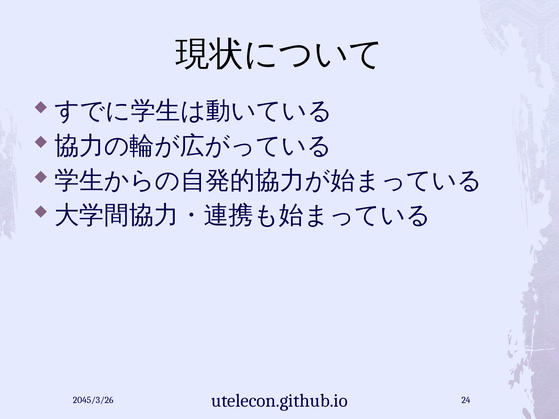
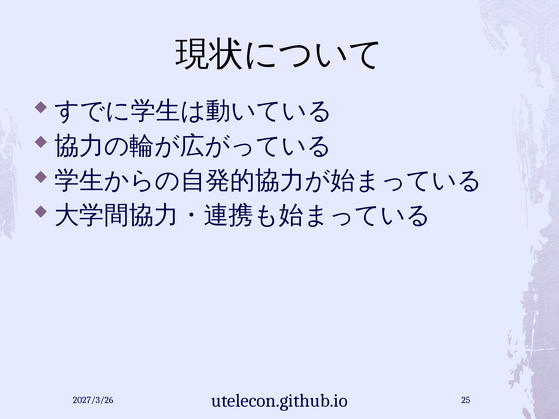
2045/3/26: 2045/3/26 -> 2027/3/26 (93, 400)
24: 24 -> 25 (466, 400)
